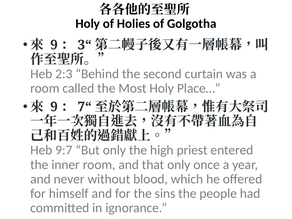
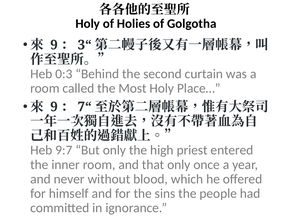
2:3: 2:3 -> 0:3 (64, 74)
